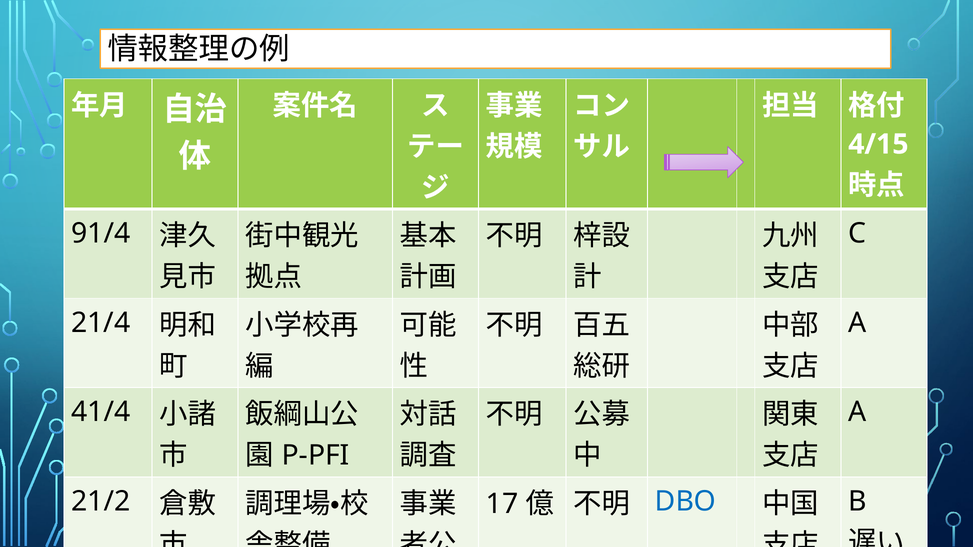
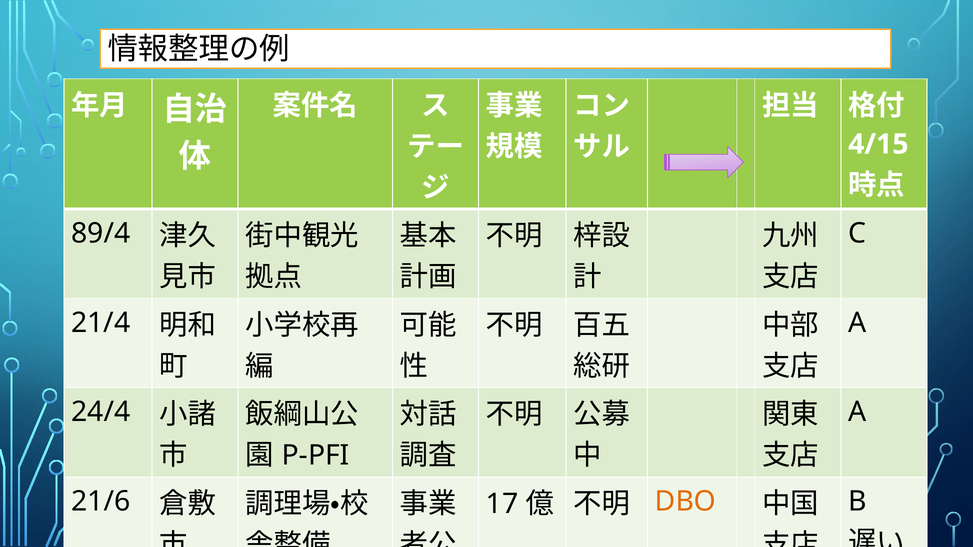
91/4: 91/4 -> 89/4 (101, 234)
41/4: 41/4 -> 24/4 (101, 412)
21/2: 21/2 -> 21/6 (101, 502)
DBO colour: blue -> orange (685, 502)
